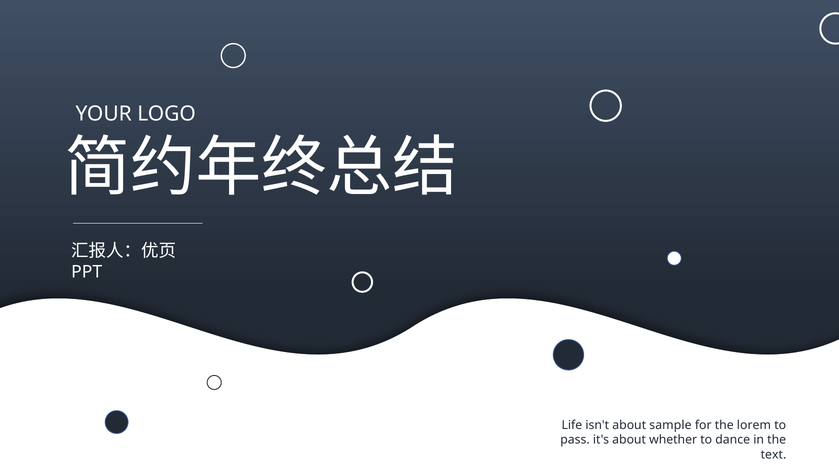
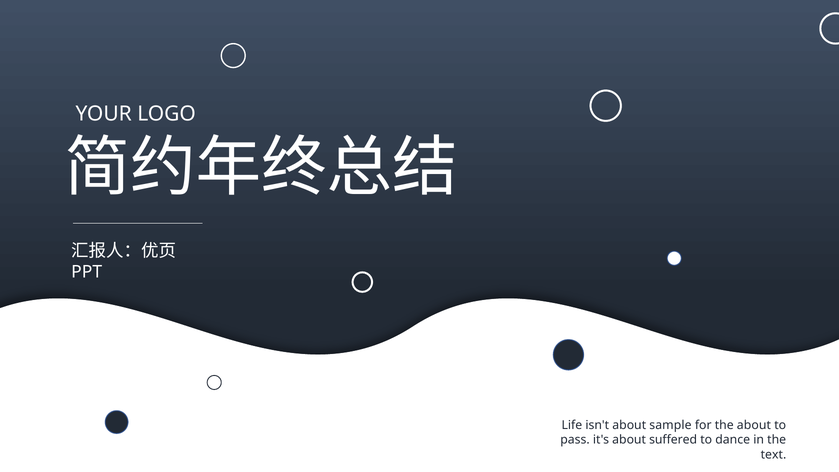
the lorem: lorem -> about (754, 425)
whether: whether -> suffered (673, 440)
